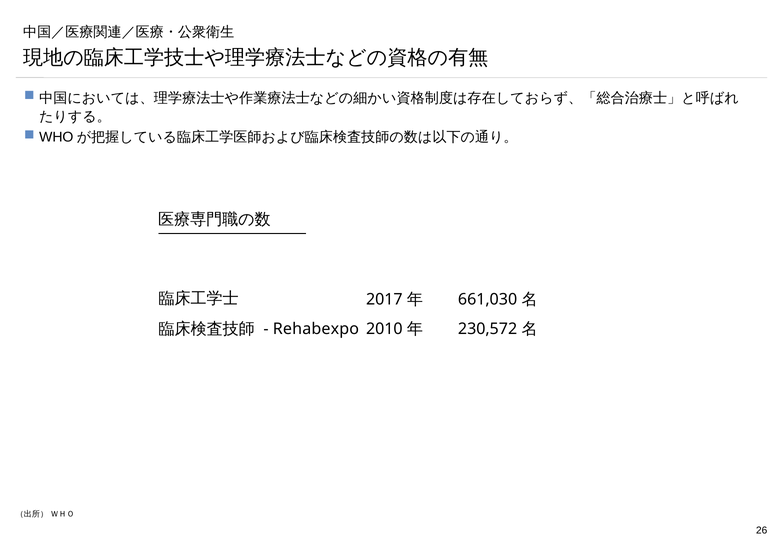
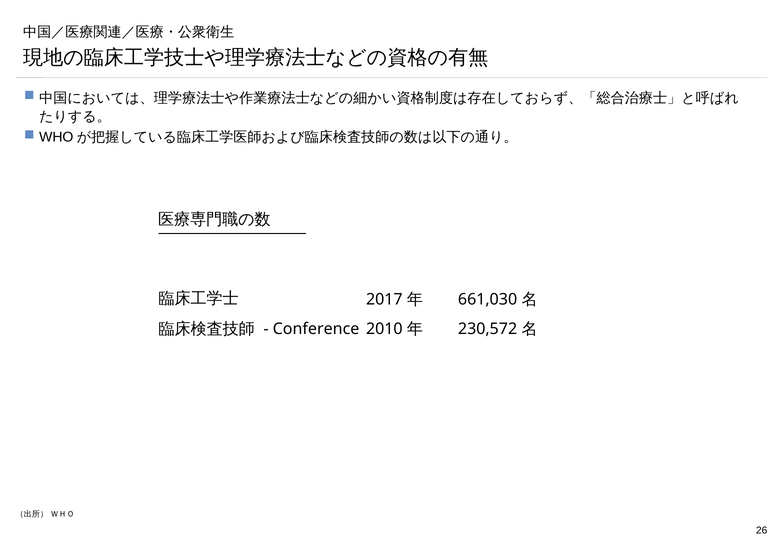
Rehabexpo: Rehabexpo -> Conference (316, 329)
